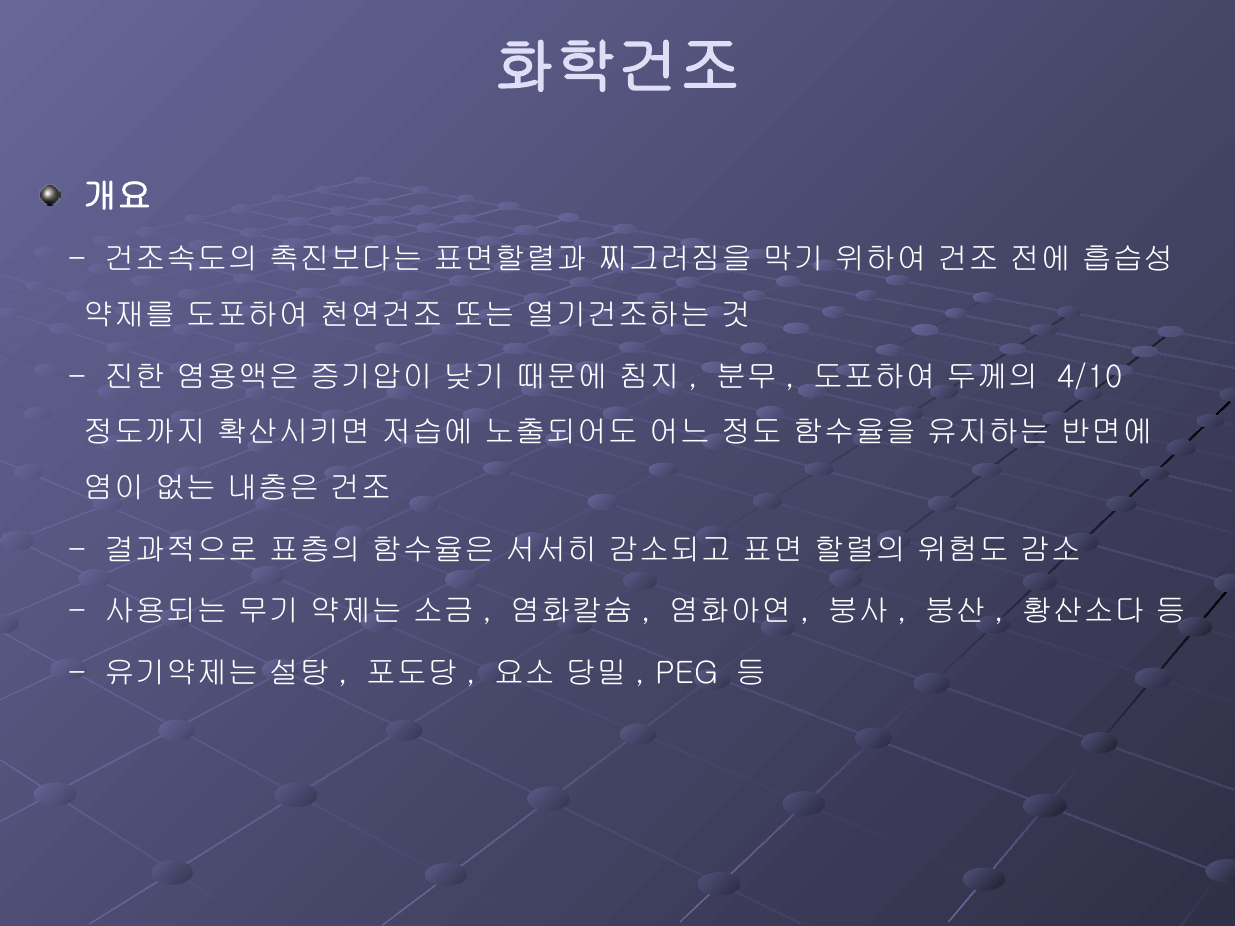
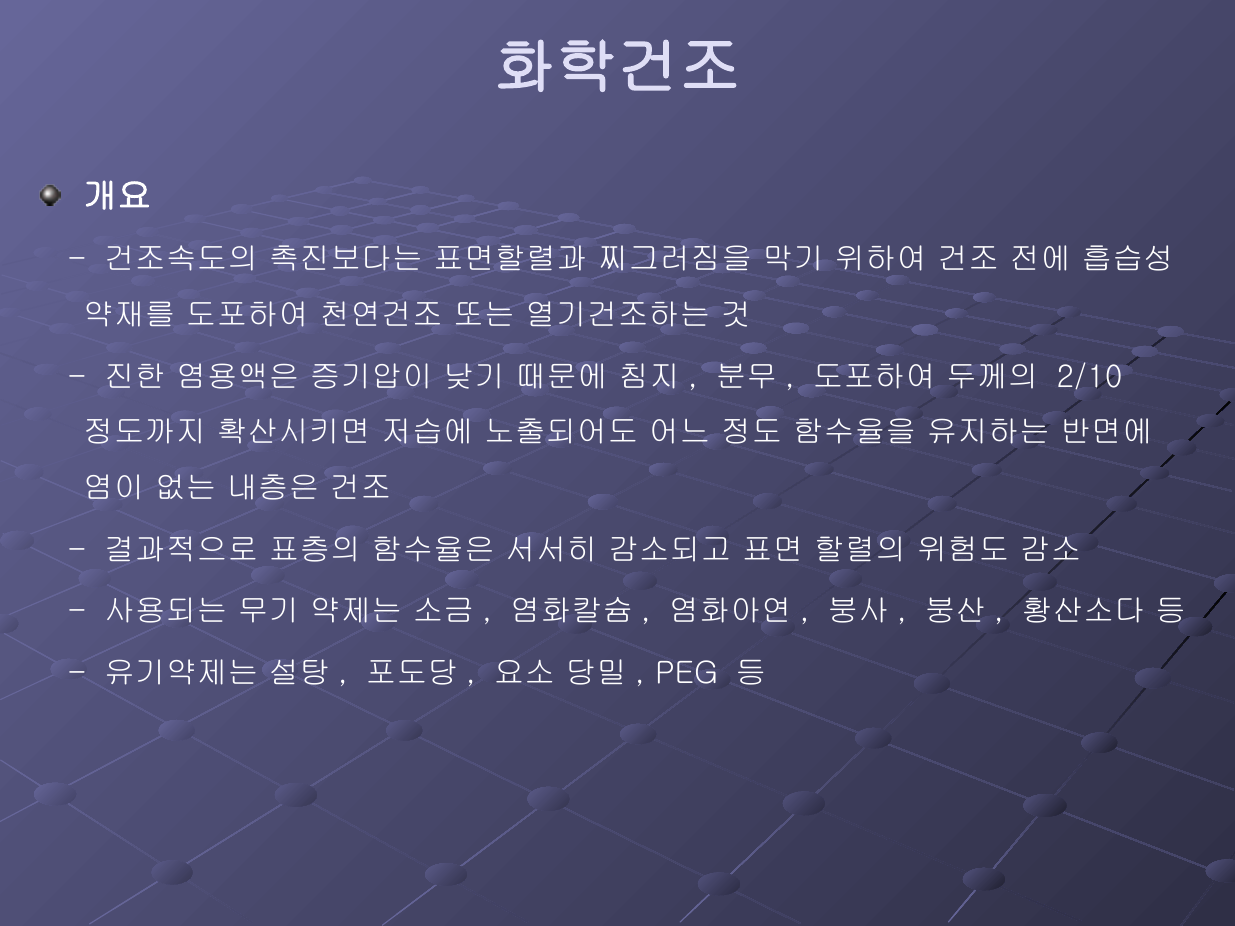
4/10: 4/10 -> 2/10 (1090, 377)
